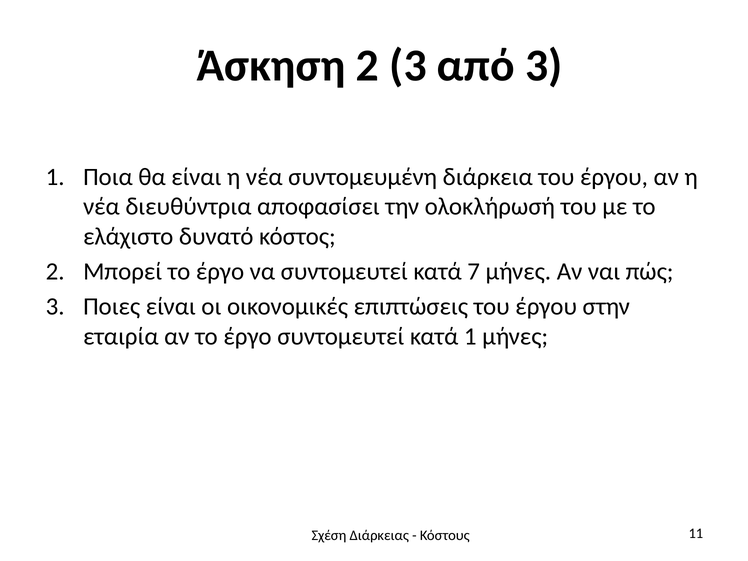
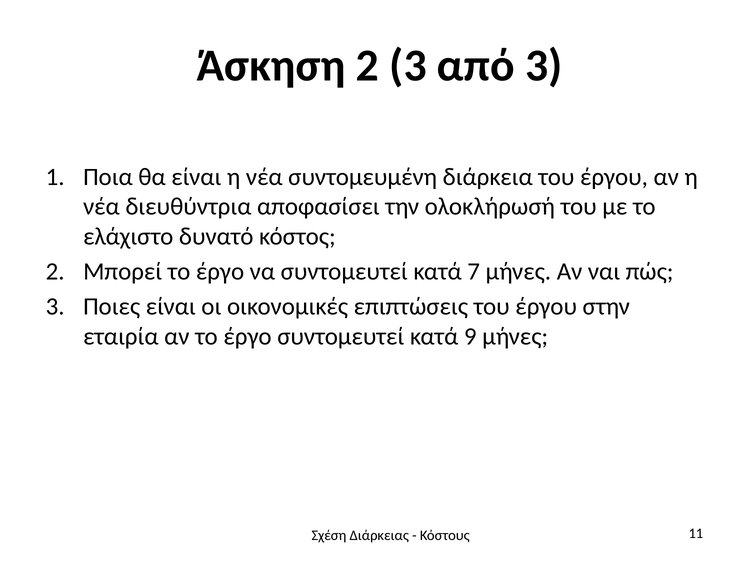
κατά 1: 1 -> 9 (470, 336)
